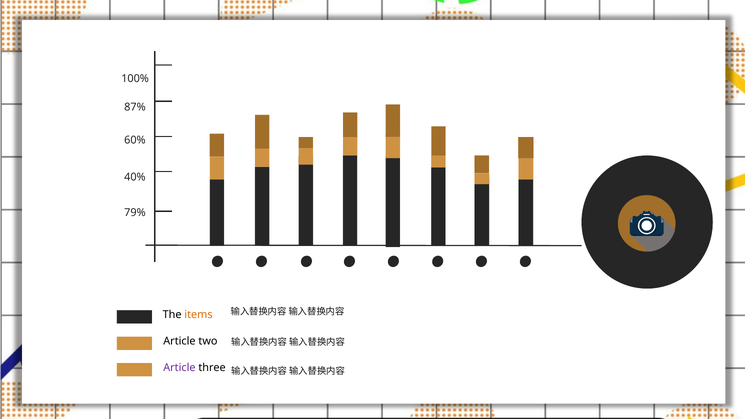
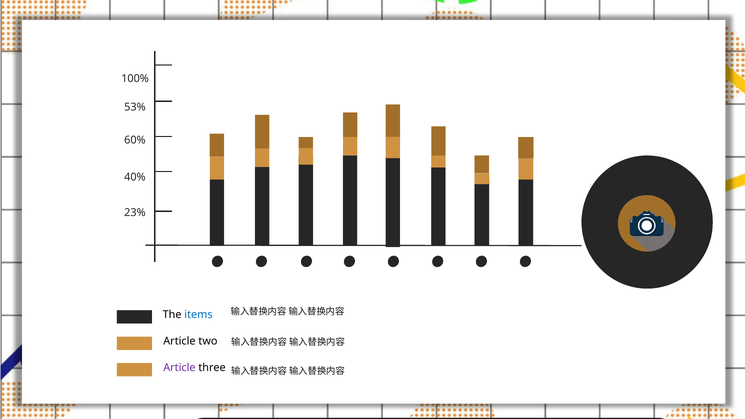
87%: 87% -> 53% (135, 107)
79%: 79% -> 23% (135, 213)
items colour: orange -> blue (198, 315)
